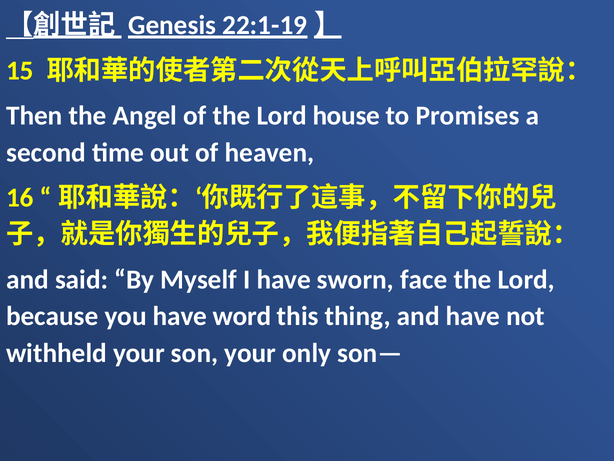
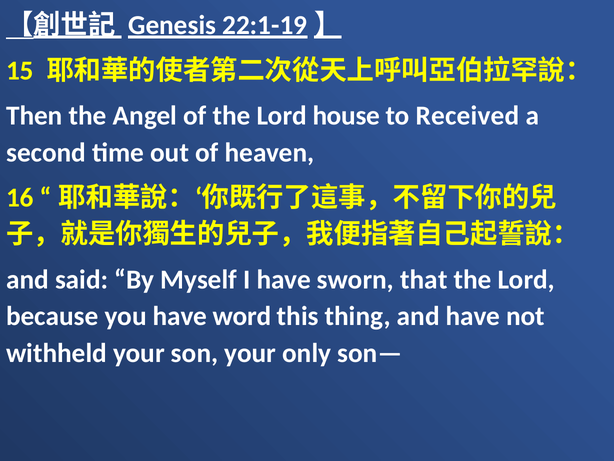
Promises: Promises -> Received (467, 116)
face: face -> that (424, 279)
